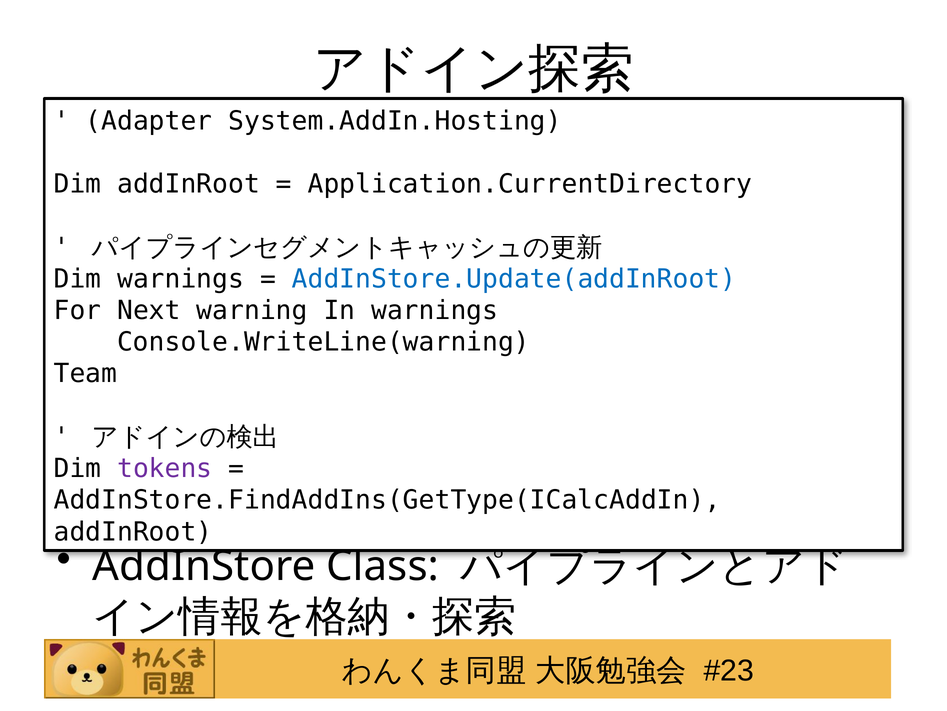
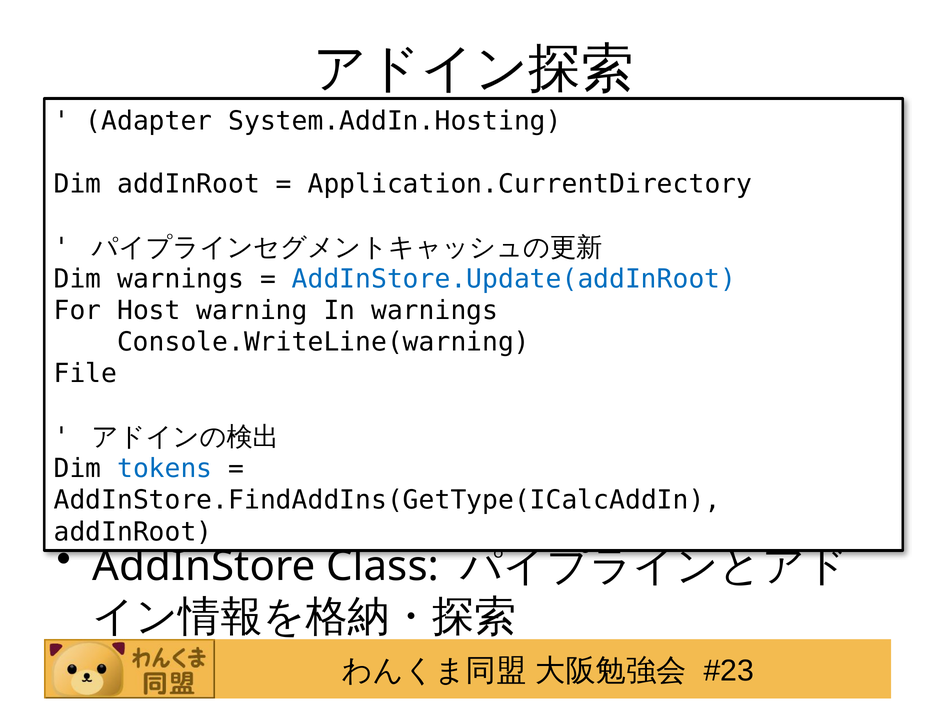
Next: Next -> Host (149, 310)
Team: Team -> File (85, 373)
tokens colour: purple -> blue (165, 468)
